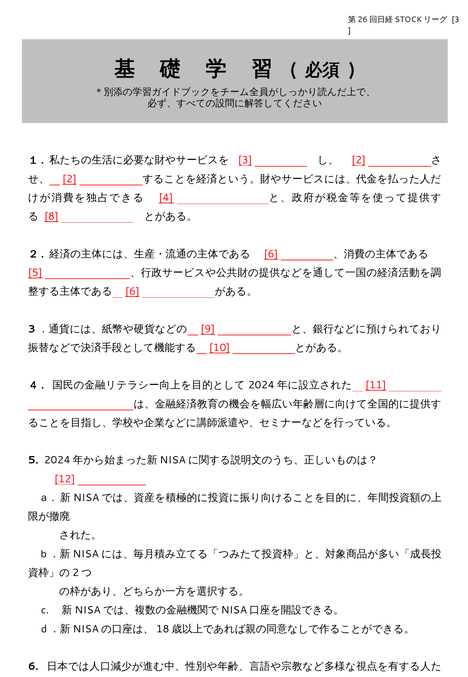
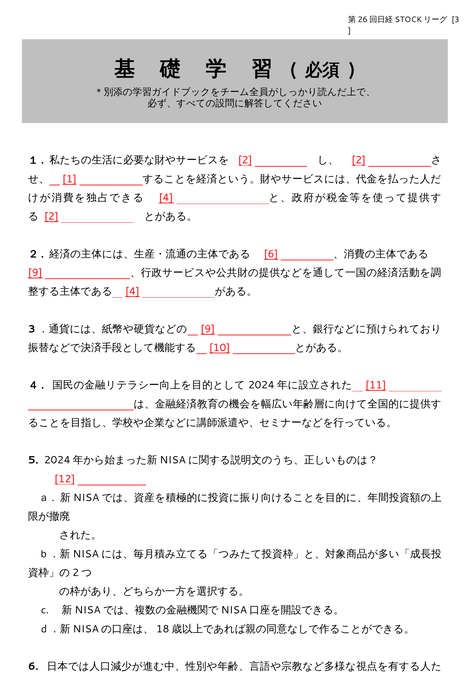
3: 3 -> 2 (245, 160)
2: 2 -> 1 (70, 179)
8: 8 -> 2 (51, 216)
5: 5 -> 9 (35, 272)
6: 6 -> 4 (132, 291)
